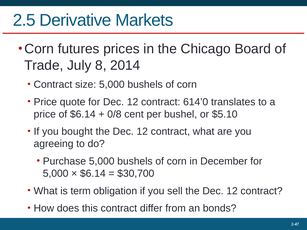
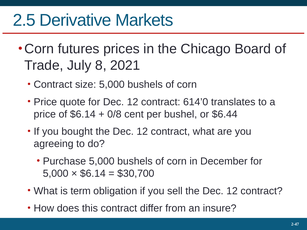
2014: 2014 -> 2021 (125, 65)
$5.10: $5.10 -> $6.44 (225, 114)
bonds: bonds -> insure (220, 209)
